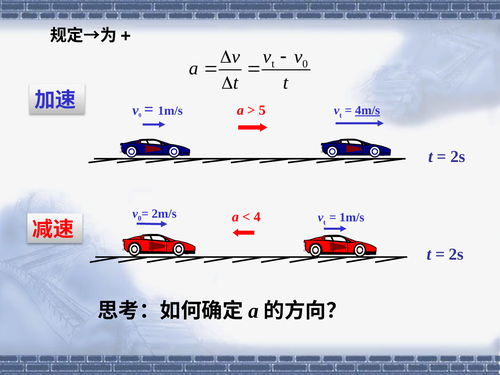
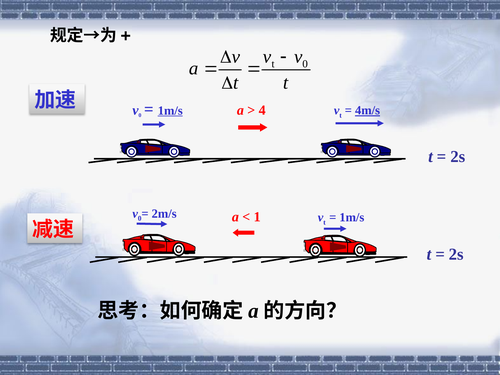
1m/s underline: none -> present (170, 111)
5: 5 -> 4 (262, 110)
4: 4 -> 1 (257, 217)
